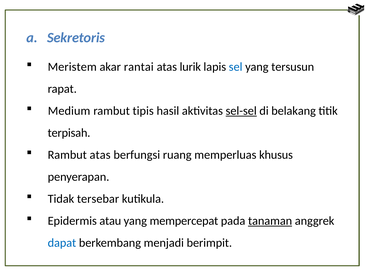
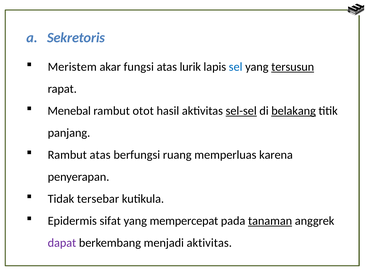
rantai: rantai -> fungsi (139, 67)
tersusun underline: none -> present (293, 67)
Medium: Medium -> Menebal (69, 111)
tipis: tipis -> otot (143, 111)
belakang underline: none -> present (294, 111)
terpisah: terpisah -> panjang (69, 133)
khusus: khusus -> karena (276, 155)
atau: atau -> sifat (110, 220)
dapat colour: blue -> purple (62, 242)
menjadi berimpit: berimpit -> aktivitas (209, 242)
